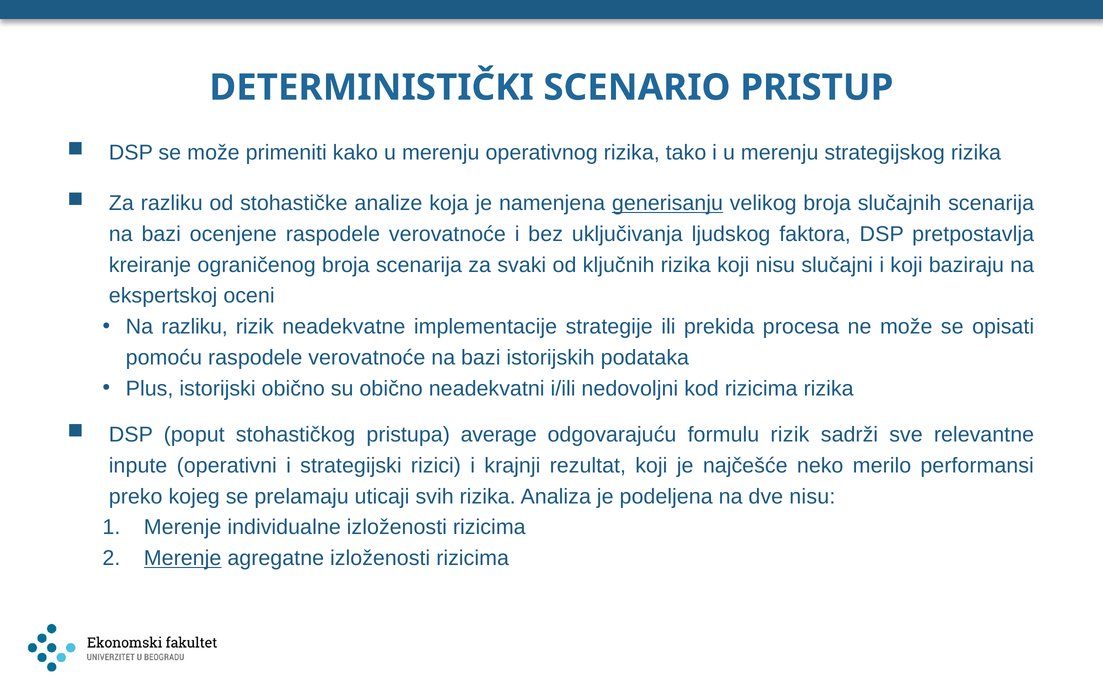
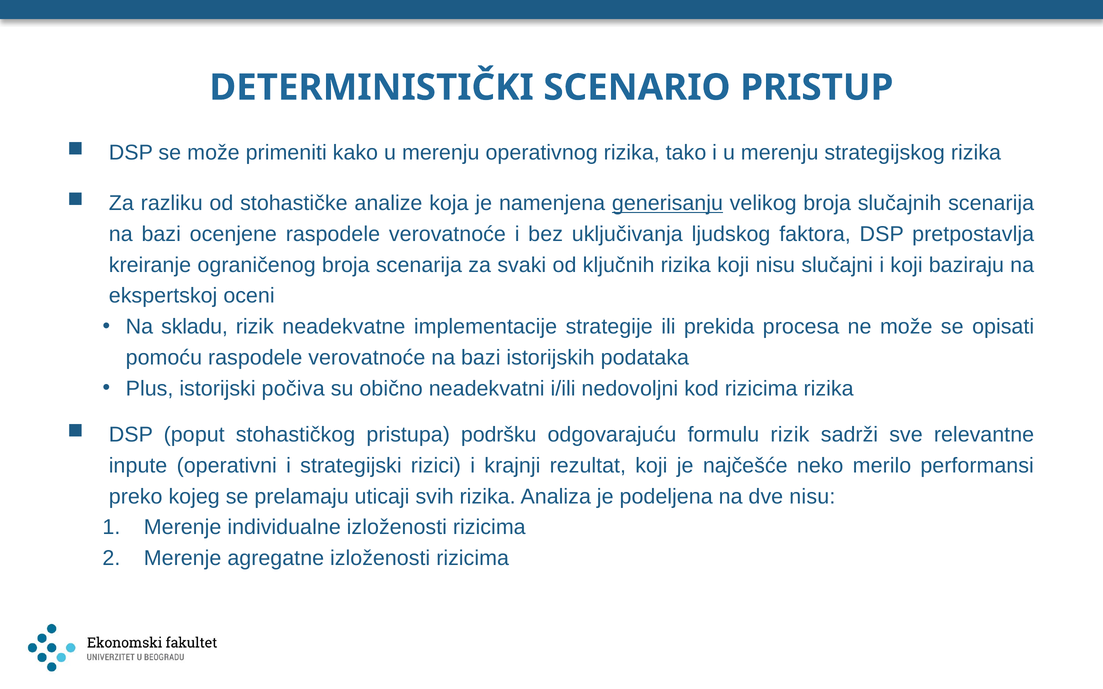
Na razliku: razliku -> skladu (195, 327)
istorijski obično: obično -> počiva (293, 389)
average: average -> podršku (499, 435)
Merenje underline: present -> none (183, 558)
